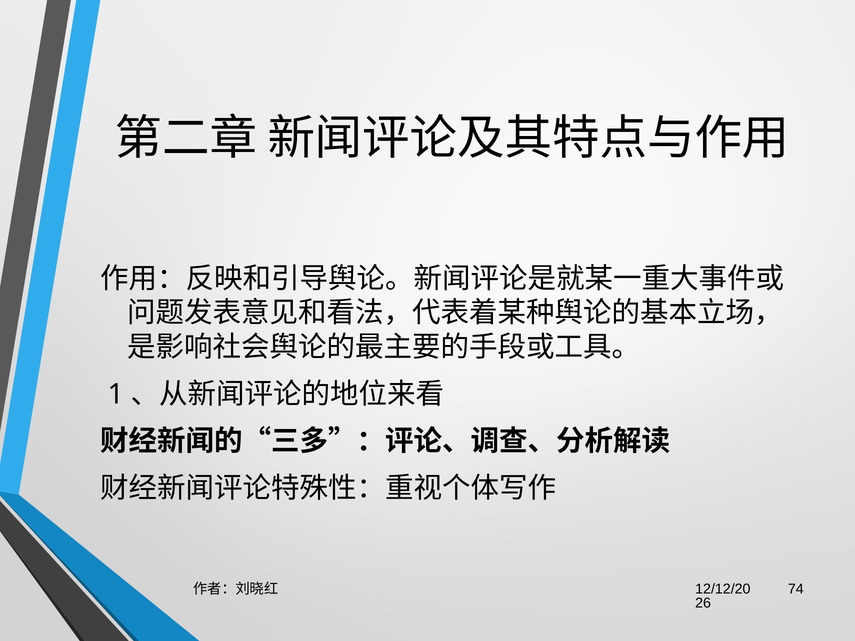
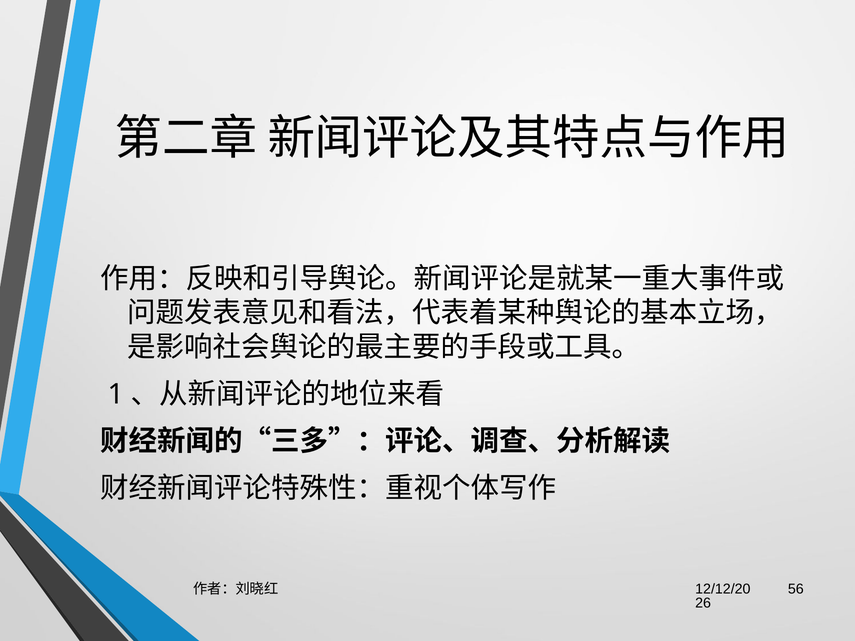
74: 74 -> 56 (796, 589)
